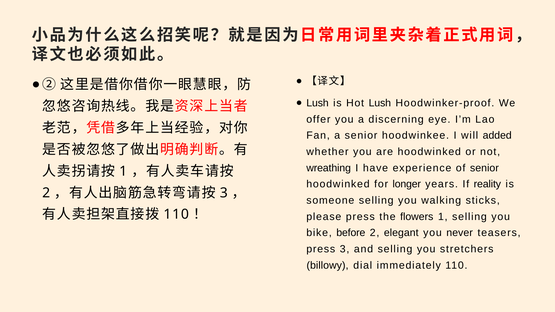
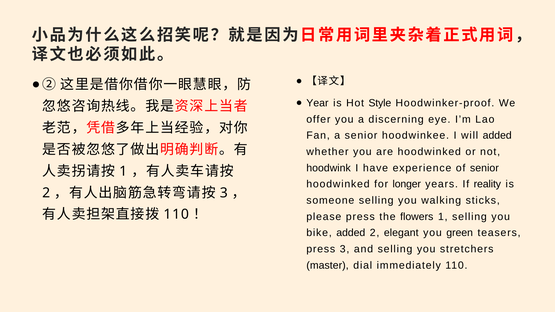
Lush: Lush -> Year (317, 103)
Hot Lush: Lush -> Style (380, 103)
wreathing: wreathing -> hoodwink (329, 168)
bike before: before -> added (351, 233)
never: never -> green (460, 233)
billowy: billowy -> master (328, 265)
